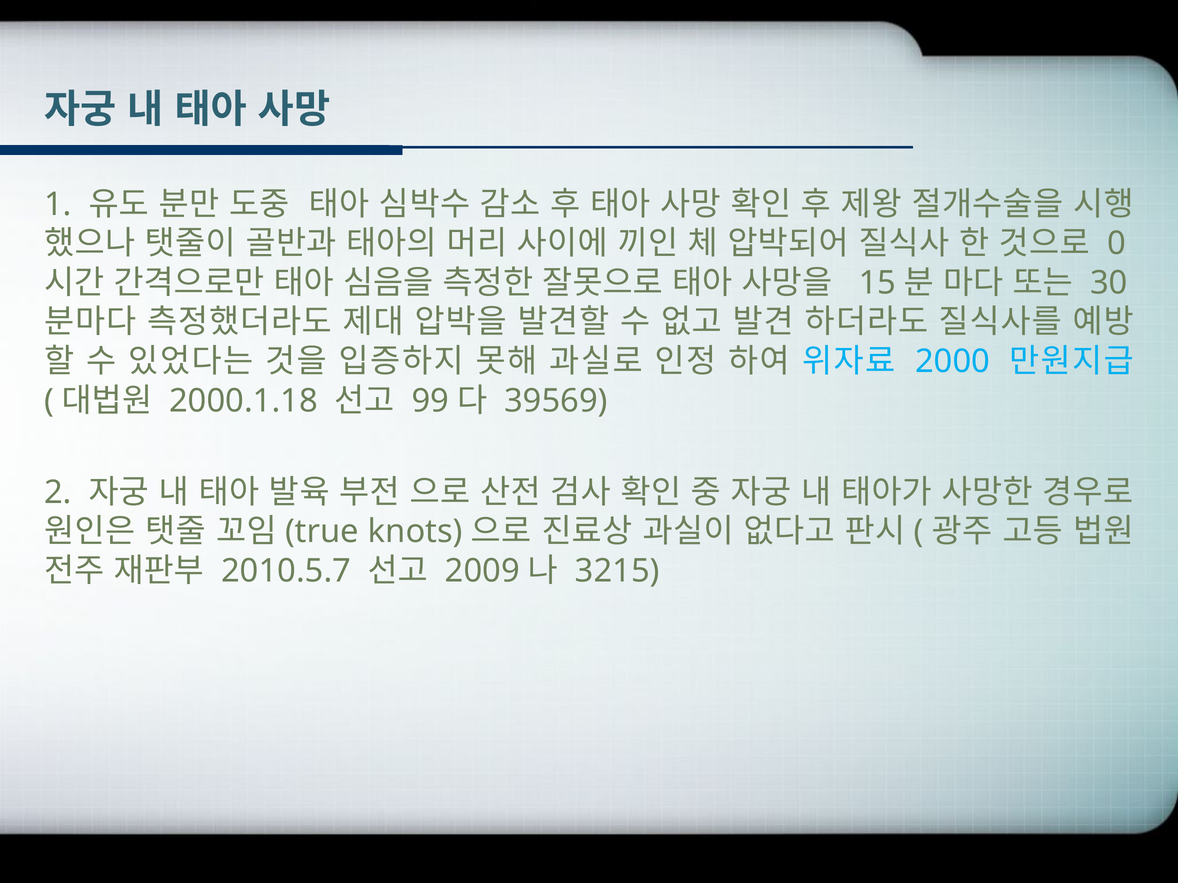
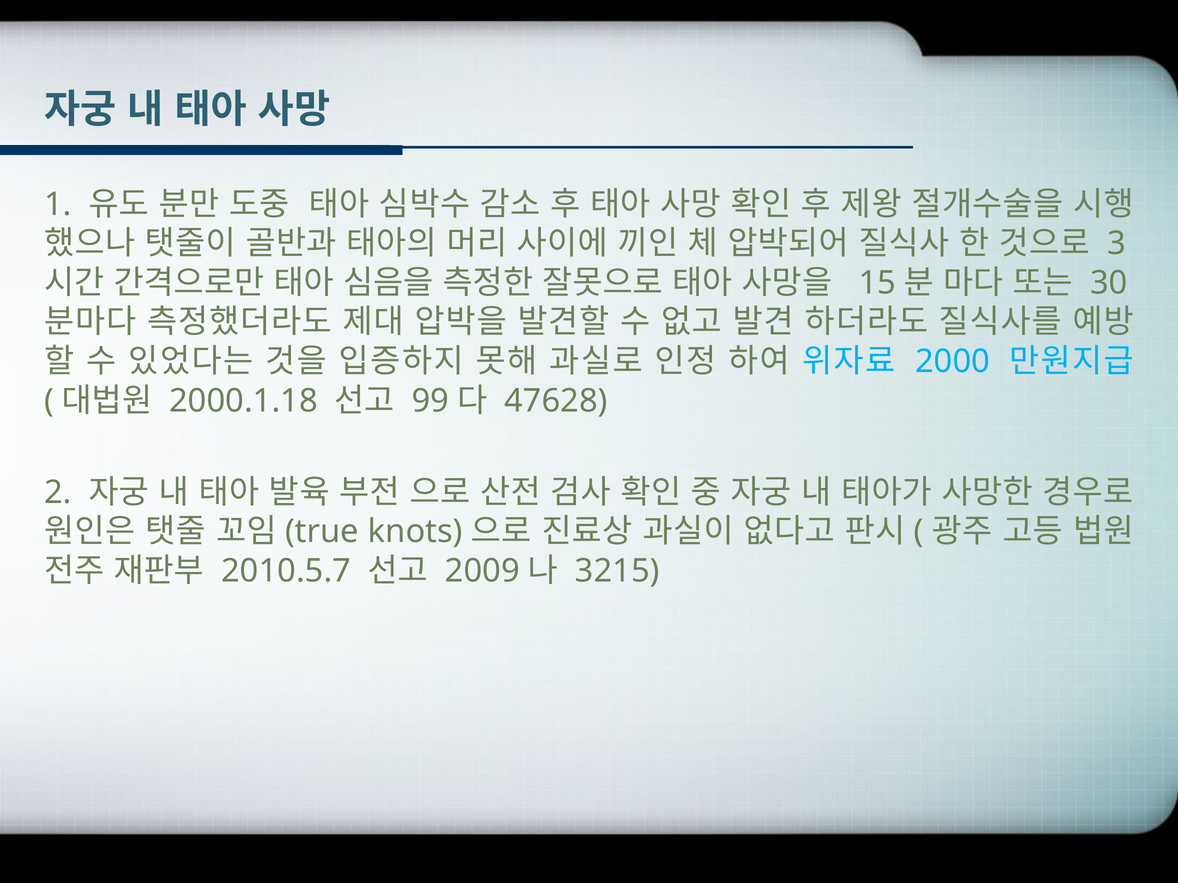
0: 0 -> 3 (1117, 244)
39569: 39569 -> 47628 (556, 401)
